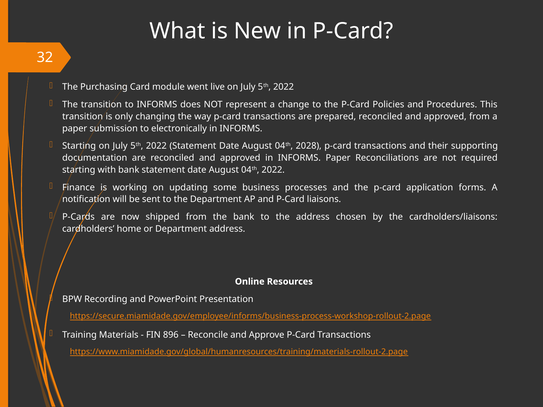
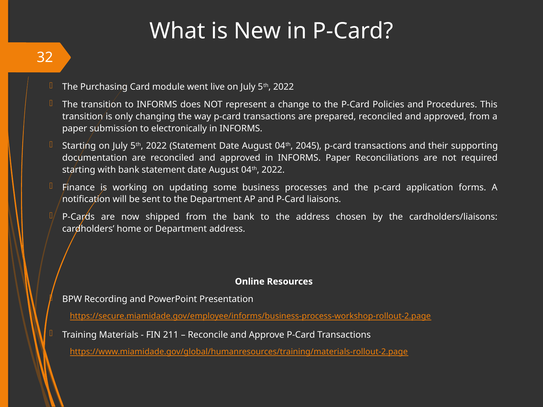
2028: 2028 -> 2045 (309, 146)
896: 896 -> 211 (171, 335)
